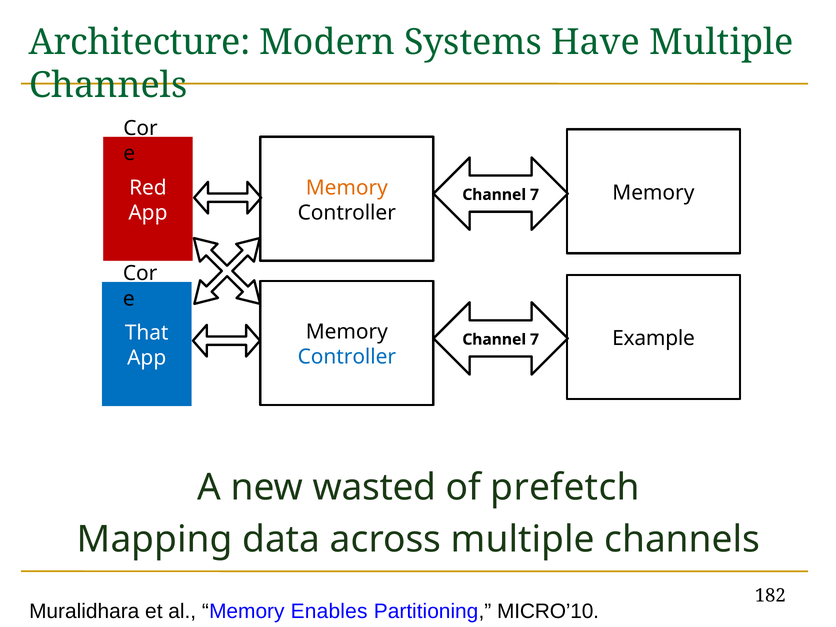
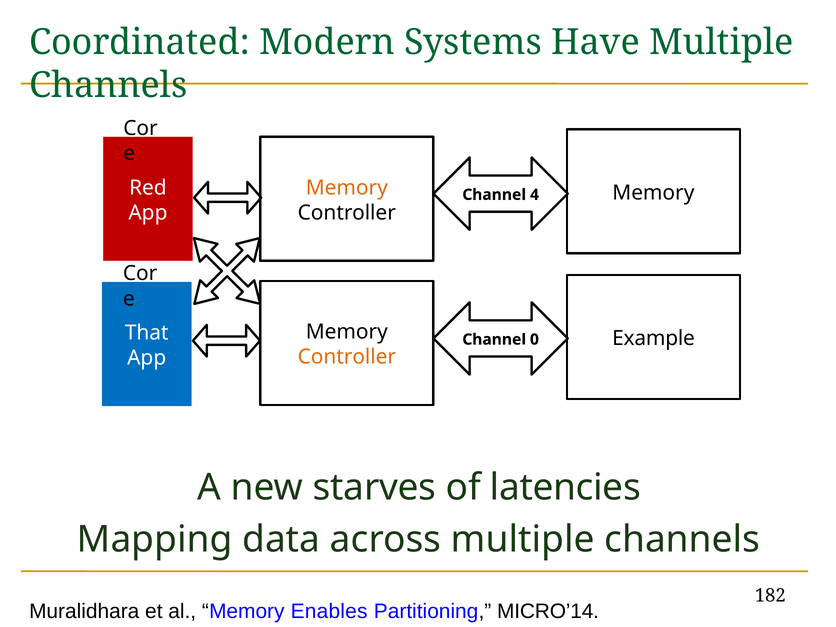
Architecture: Architecture -> Coordinated (140, 42)
7: 7 -> 4 (534, 195)
7: 7 -> 0 (534, 339)
Controller colour: blue -> orange (347, 357)
wasted: wasted -> starves (374, 487)
prefetch: prefetch -> latencies (565, 487)
MICRO’10: MICRO’10 -> MICRO’14 (548, 611)
